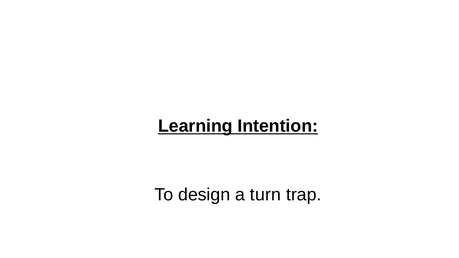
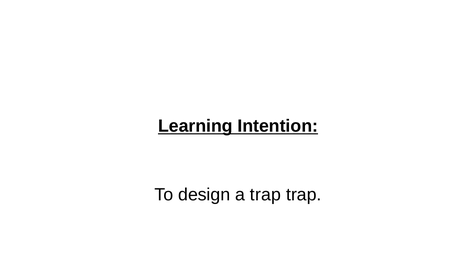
a turn: turn -> trap (265, 195)
